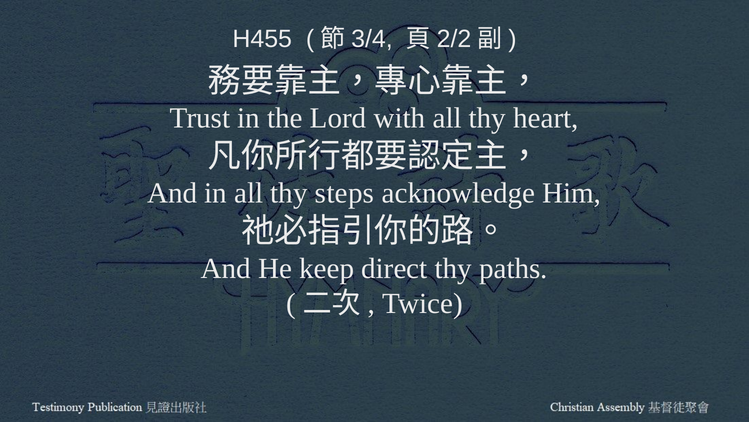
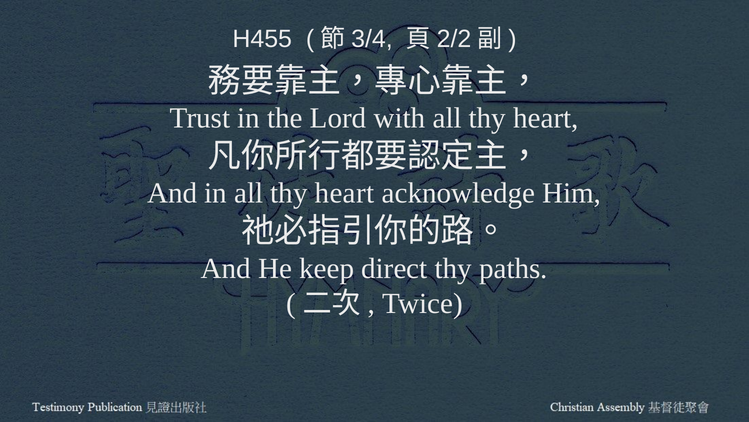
in all thy steps: steps -> heart (345, 193)
